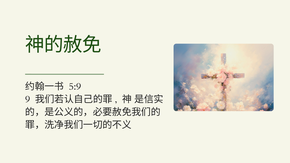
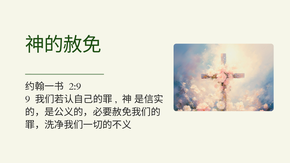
5:9: 5:9 -> 2:9 (75, 87)
